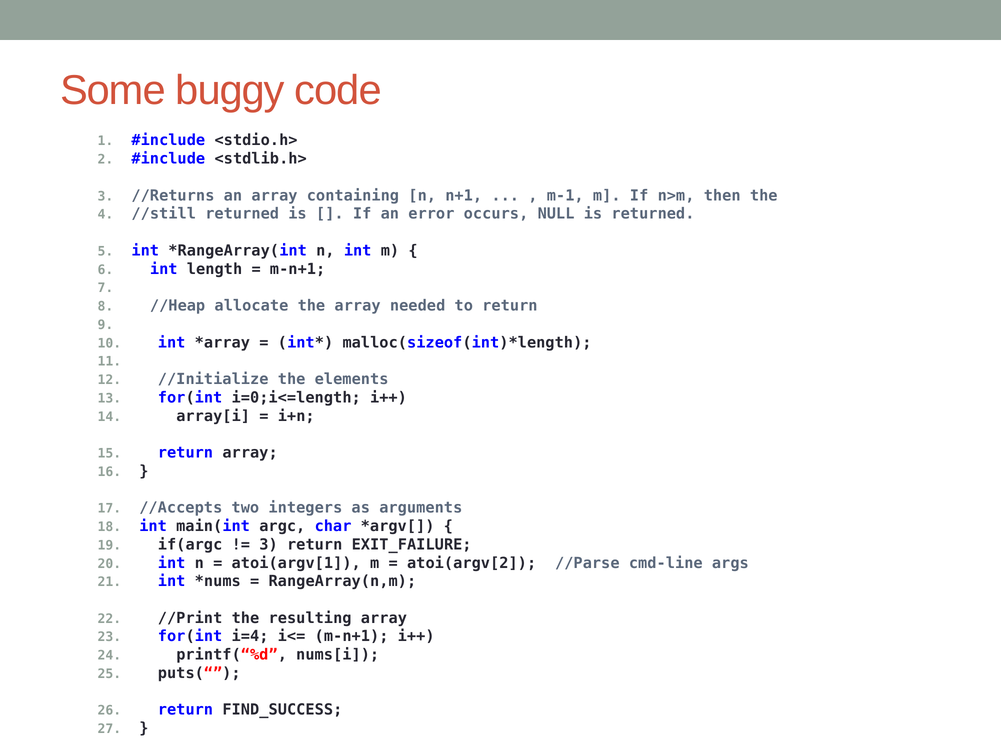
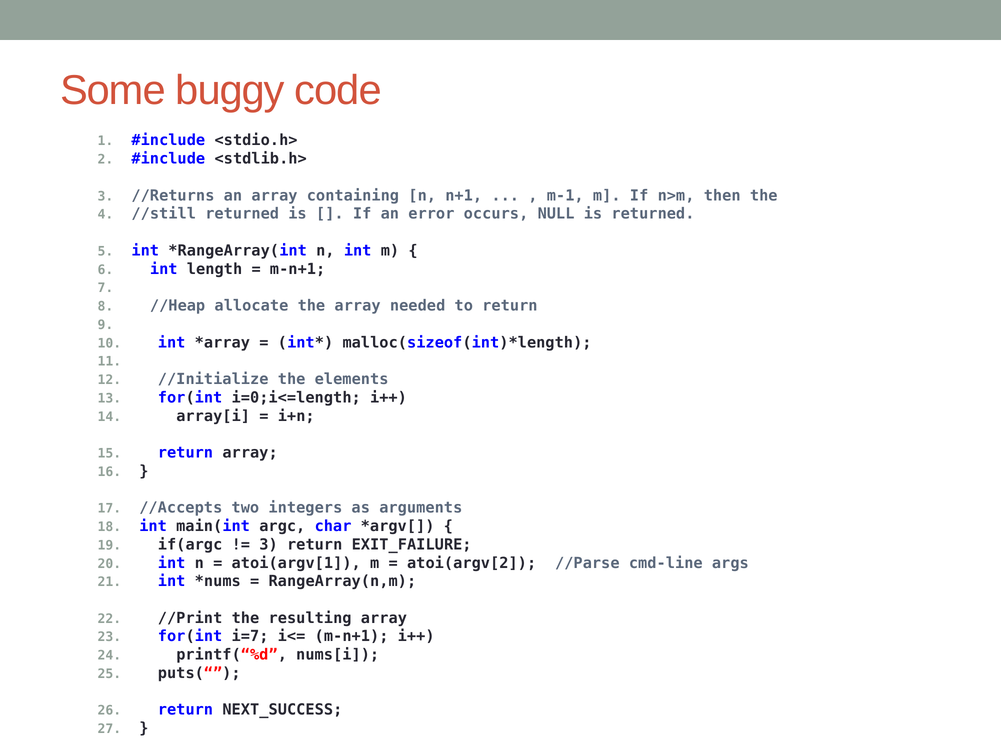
i=4: i=4 -> i=7 (250, 636)
FIND_SUCCESS: FIND_SUCCESS -> NEXT_SUCCESS (282, 710)
